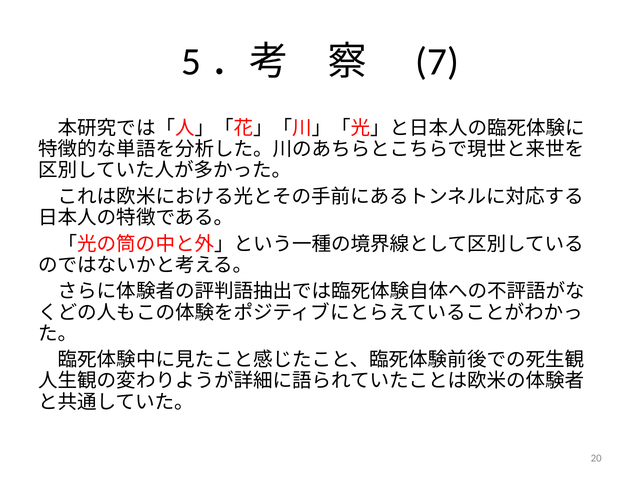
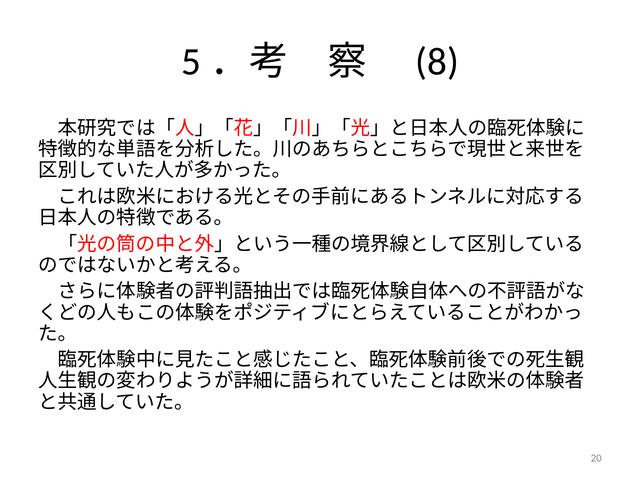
7: 7 -> 8 (437, 62)
